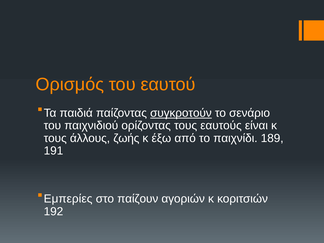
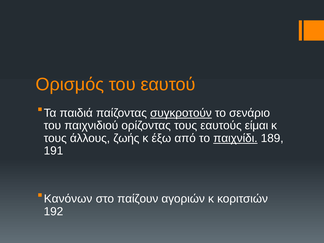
είναι: είναι -> είμαι (257, 126)
παιχνίδι underline: none -> present (235, 138)
Εμπερίες: Εμπερίες -> Κανόνων (68, 199)
